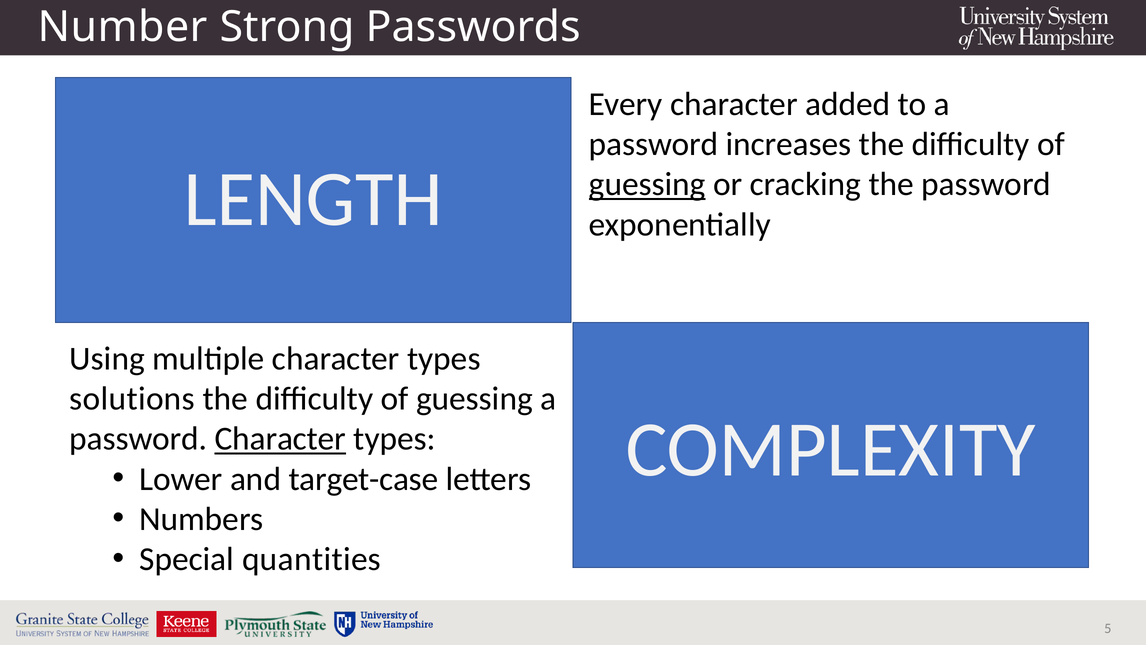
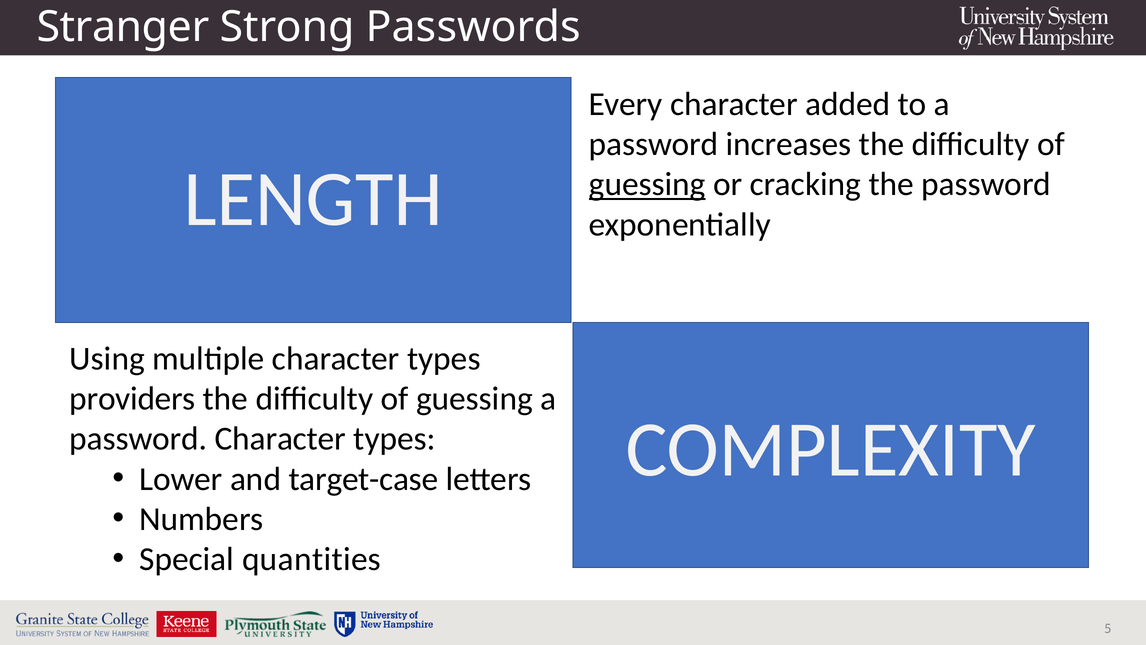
Number: Number -> Stranger (123, 27)
solutions: solutions -> providers (132, 399)
Character underline: present -> none (280, 439)
